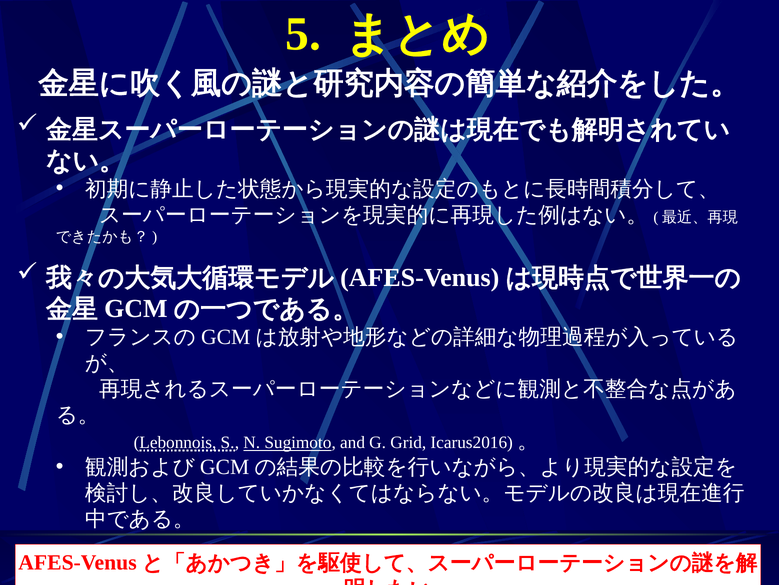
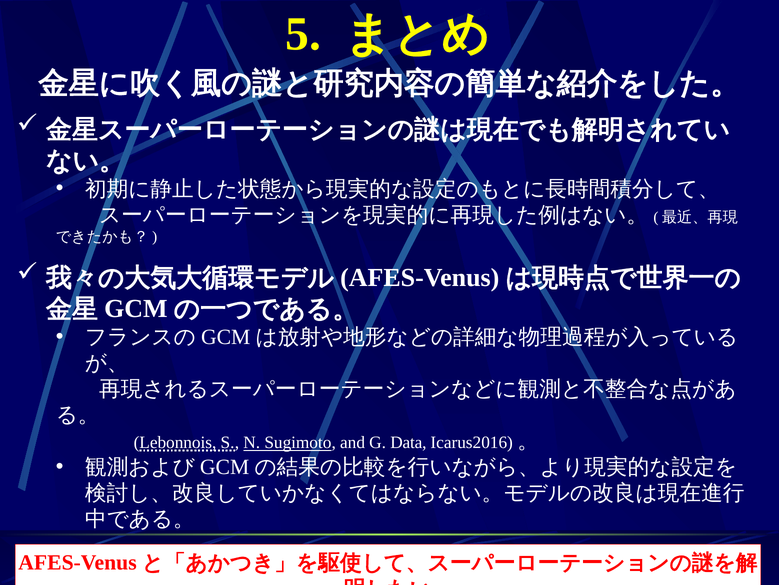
Grid: Grid -> Data (408, 442)
